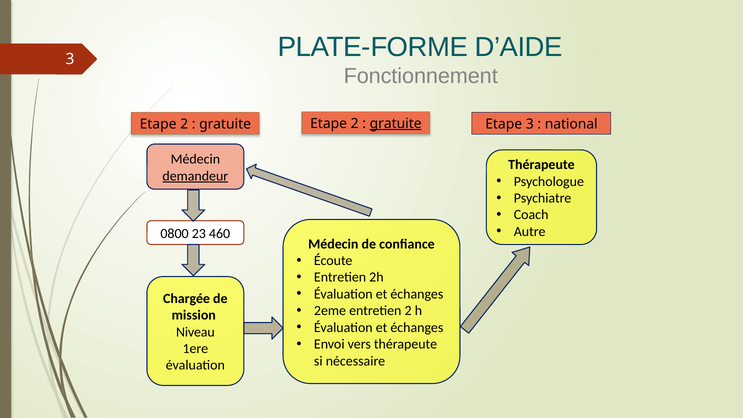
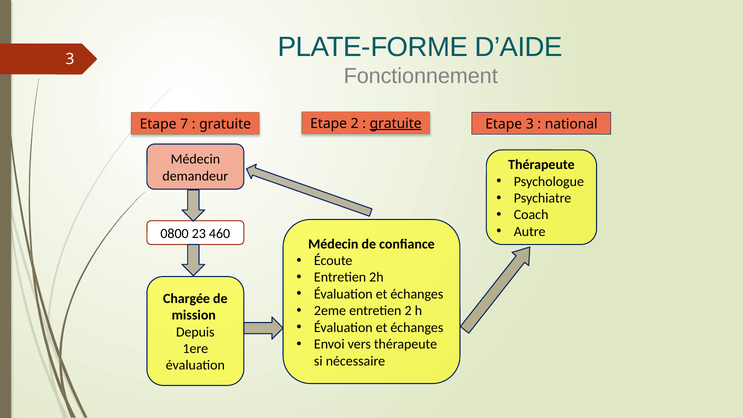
2: 2 -> 7 (184, 124)
demandeur underline: present -> none (195, 176)
Niveau: Niveau -> Depuis (195, 332)
